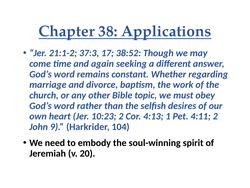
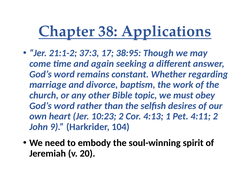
38:52: 38:52 -> 38:95 (128, 53)
